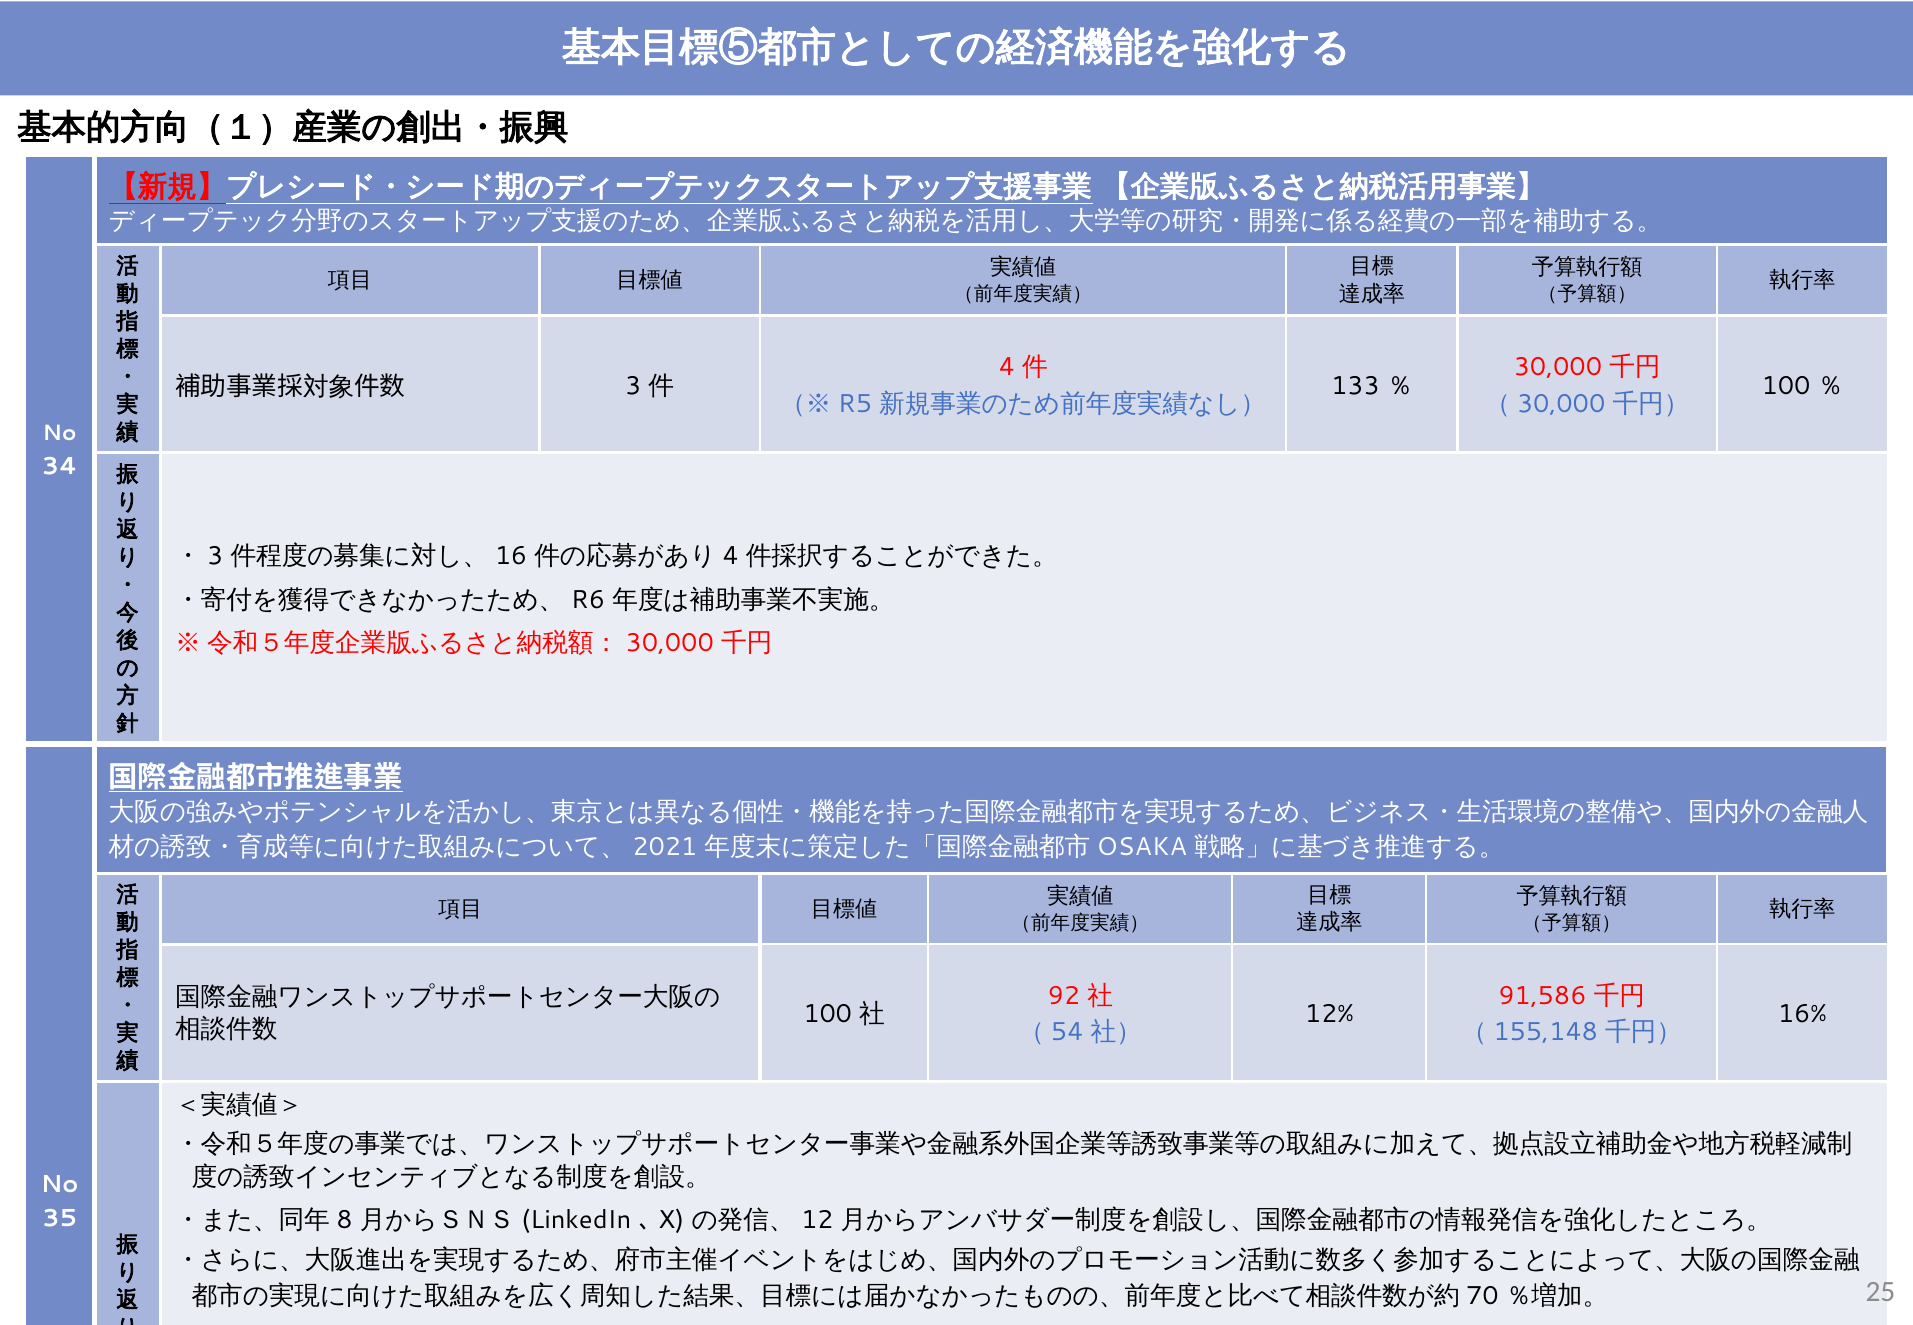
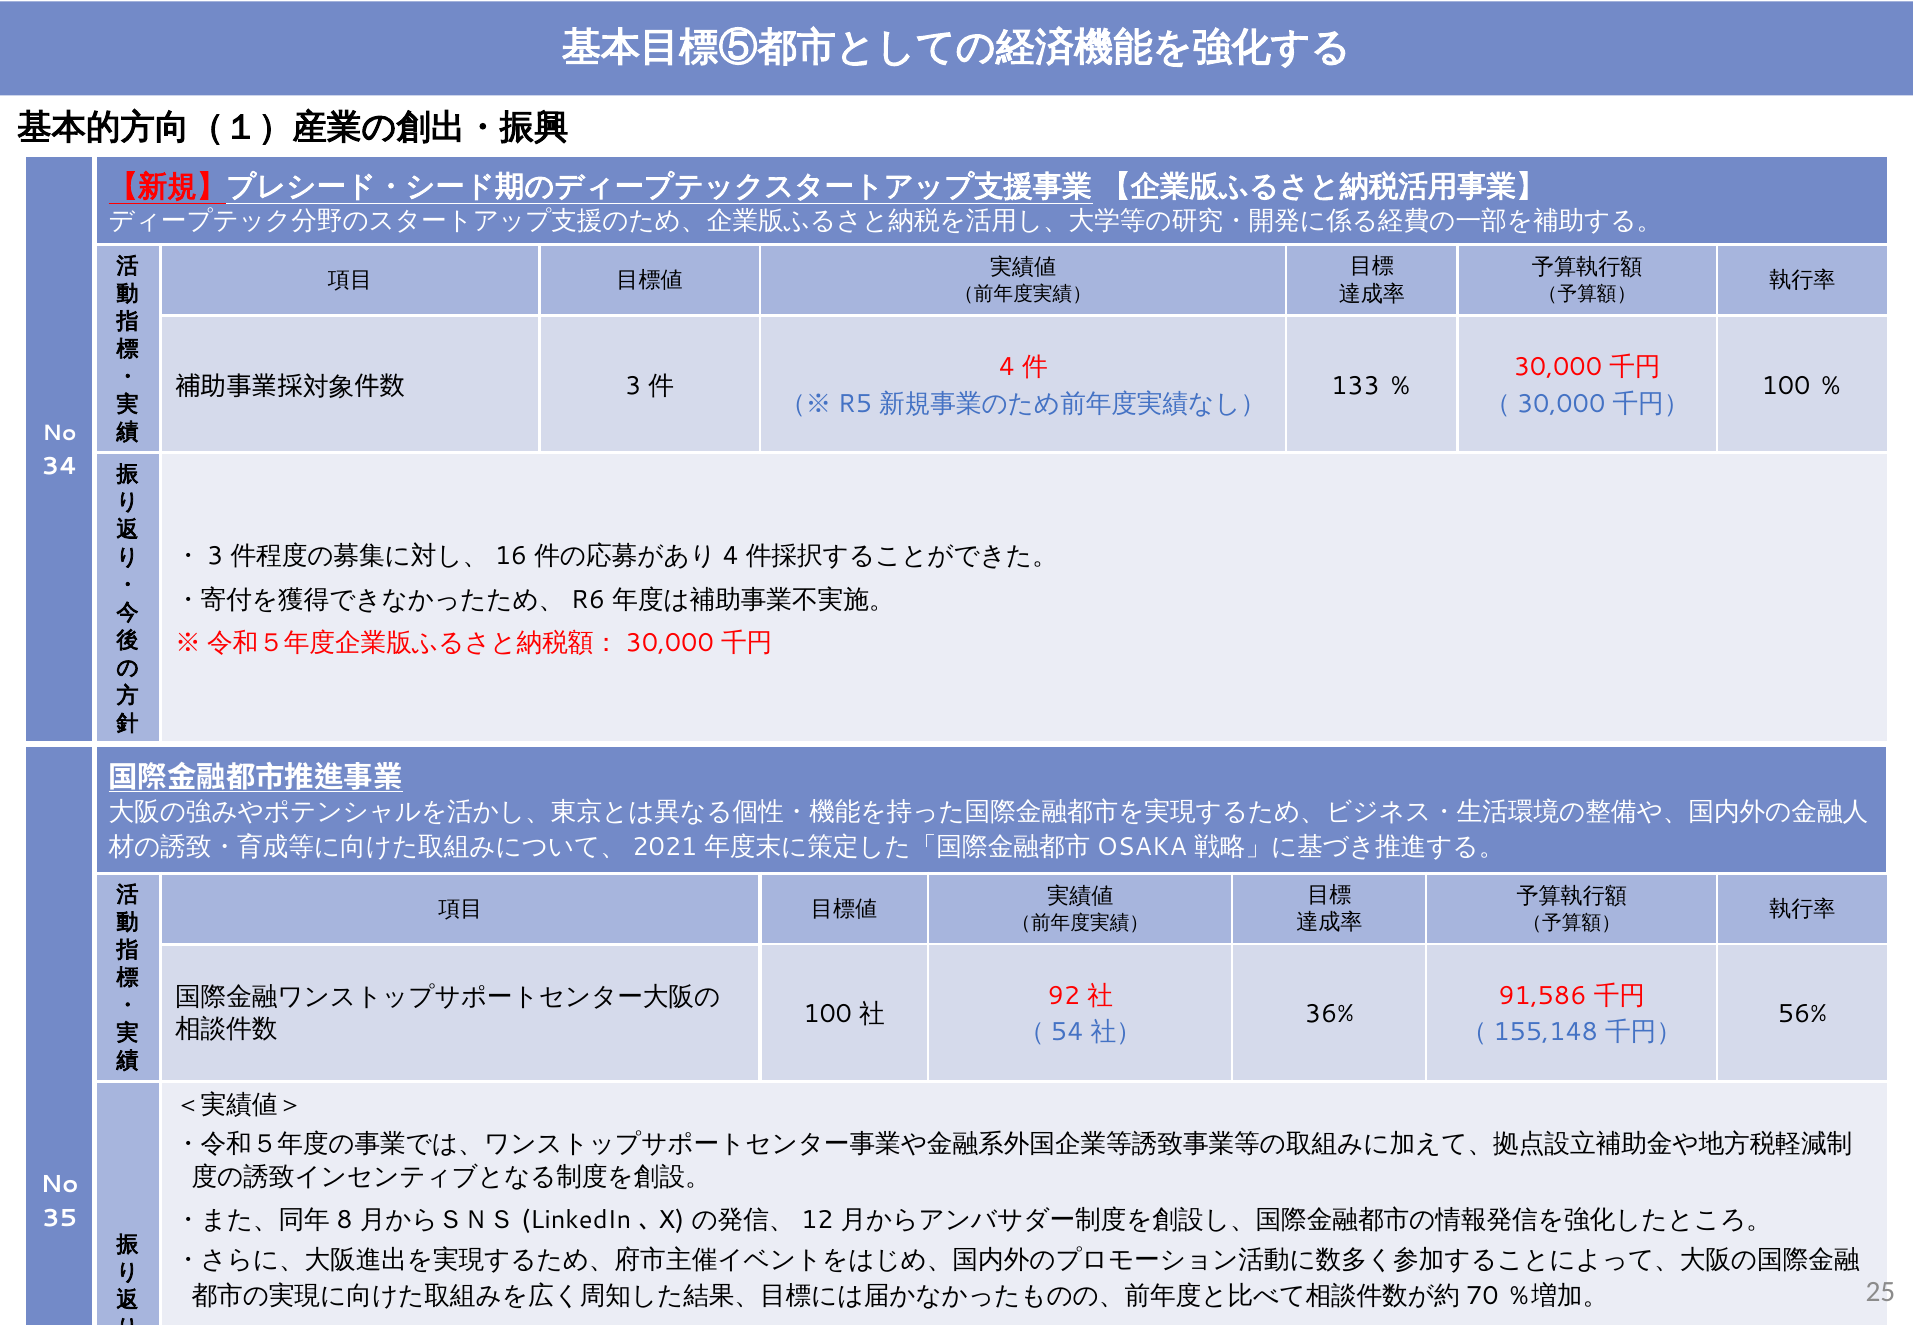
12%: 12% -> 36% (1330, 1014)
16%: 16% -> 56% (1803, 1014)
